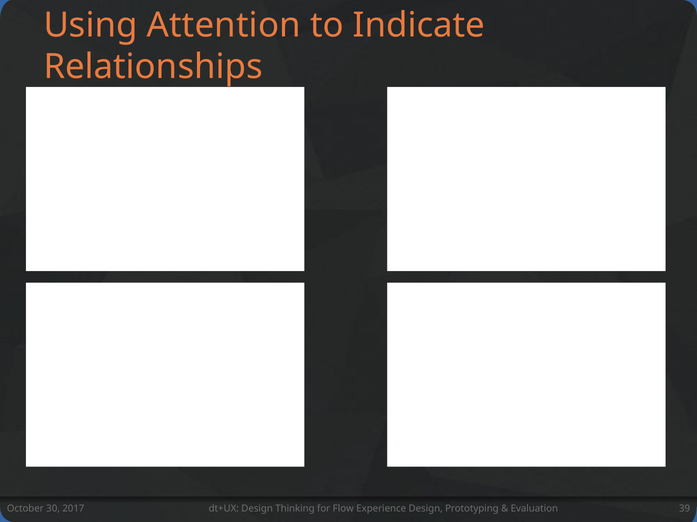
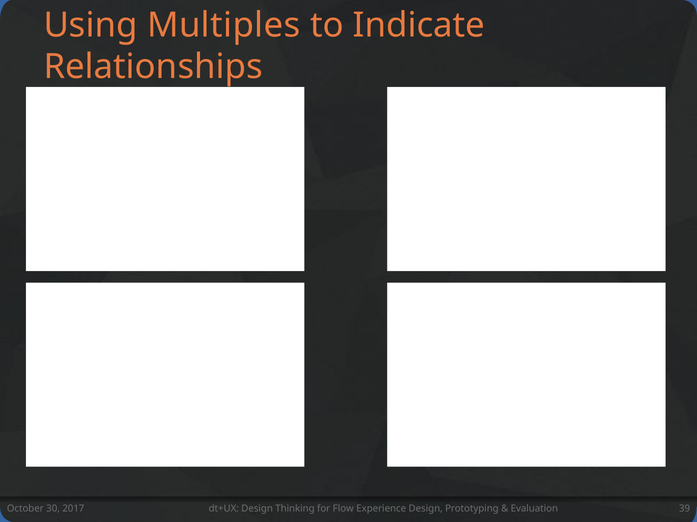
Attention: Attention -> Multiples (224, 25)
